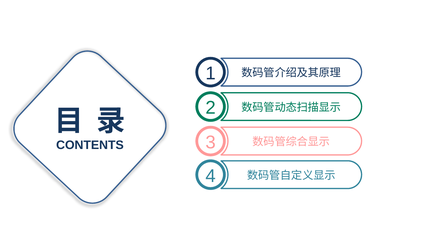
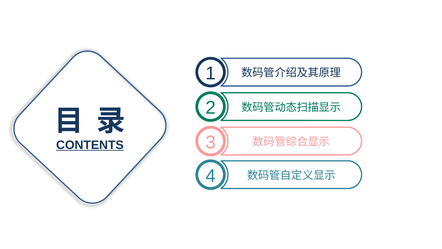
CONTENTS underline: none -> present (90, 145)
